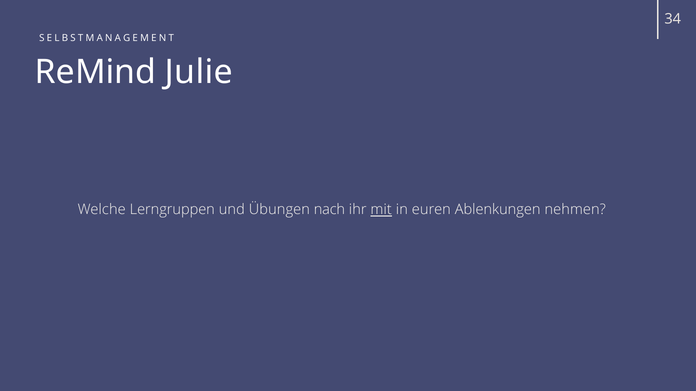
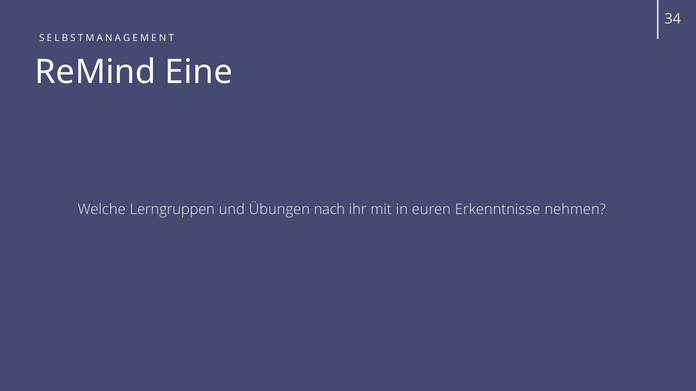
Julie: Julie -> Eine (199, 72)
mit underline: present -> none (381, 210)
Ablenkungen: Ablenkungen -> Erkenntnisse (498, 210)
